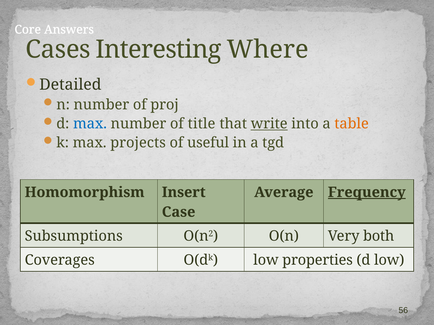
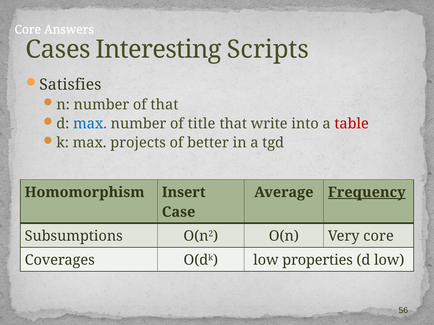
Where: Where -> Scripts (268, 50)
Detailed: Detailed -> Satisfies (70, 85)
of proj: proj -> that (164, 105)
write underline: present -> none (269, 124)
table colour: orange -> red (352, 124)
useful: useful -> better (208, 143)
Very both: both -> core (379, 236)
